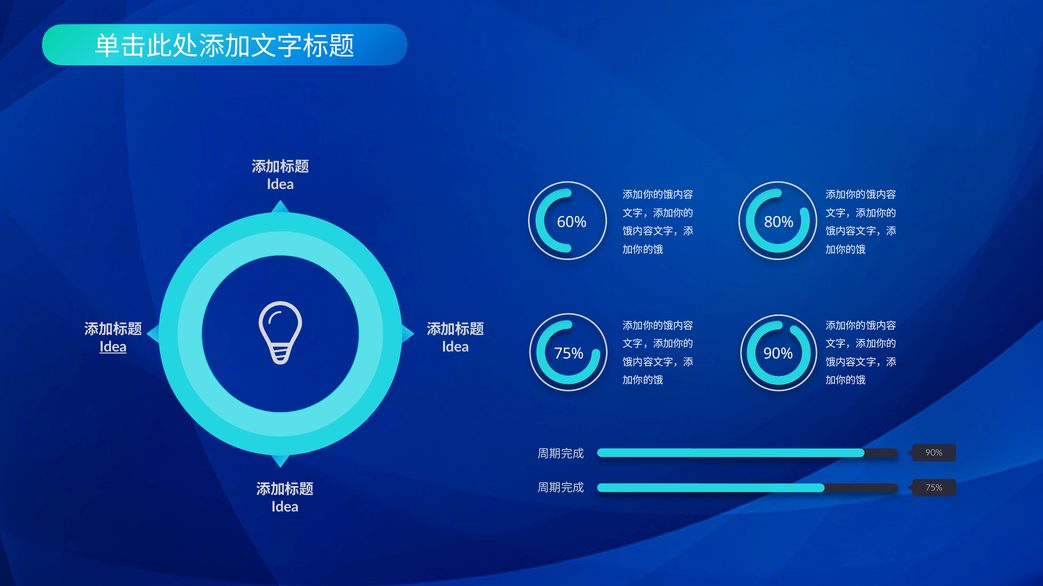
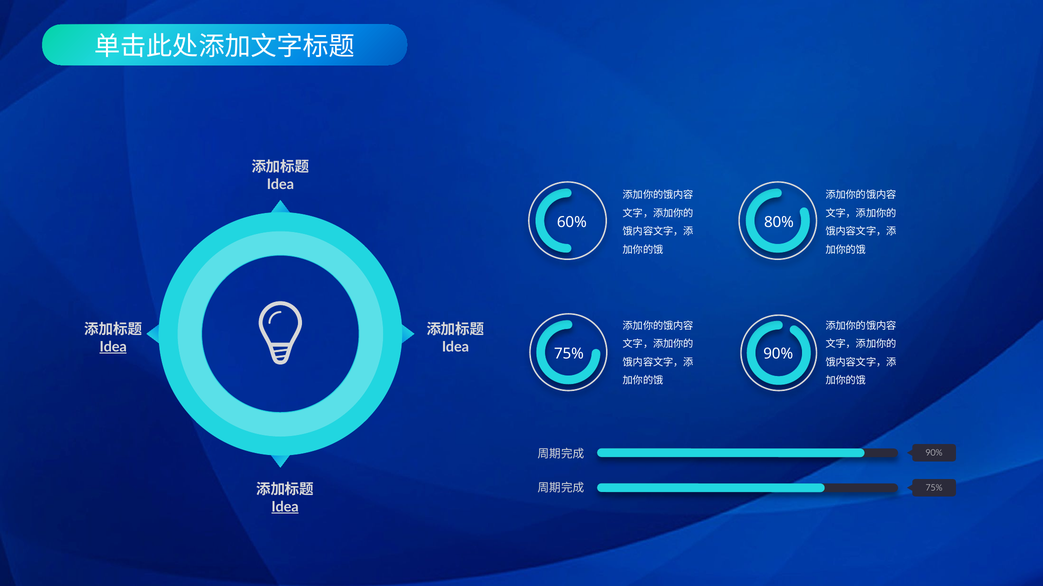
Idea underline: none -> present (285, 507)
